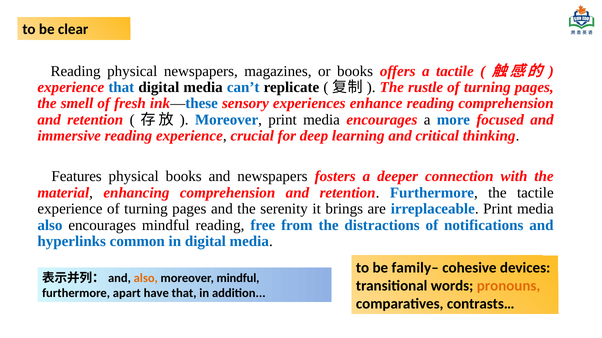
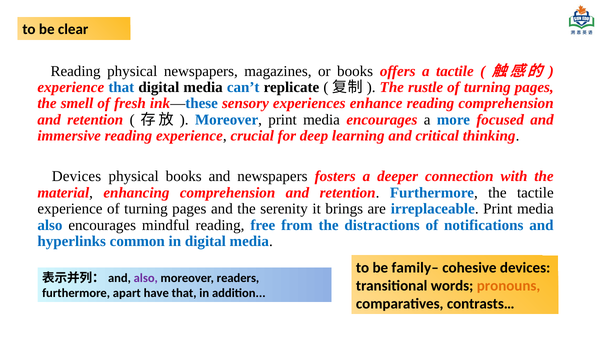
Features: Features -> Devices (76, 177)
also colour: orange -> purple (146, 279)
moreover mindful: mindful -> readers (238, 279)
